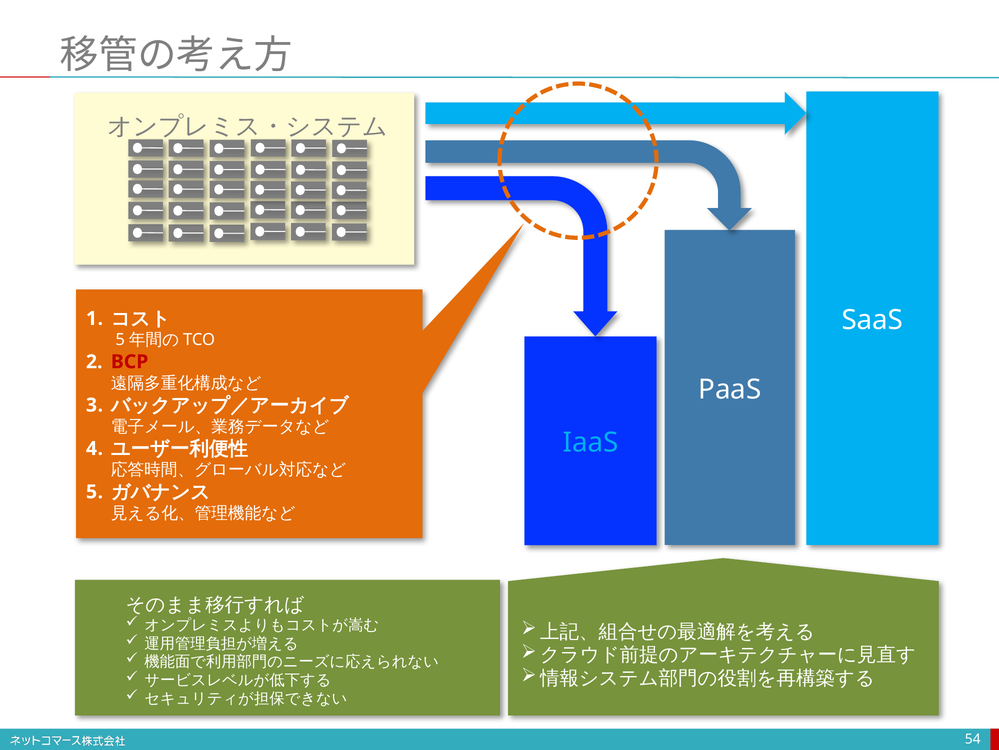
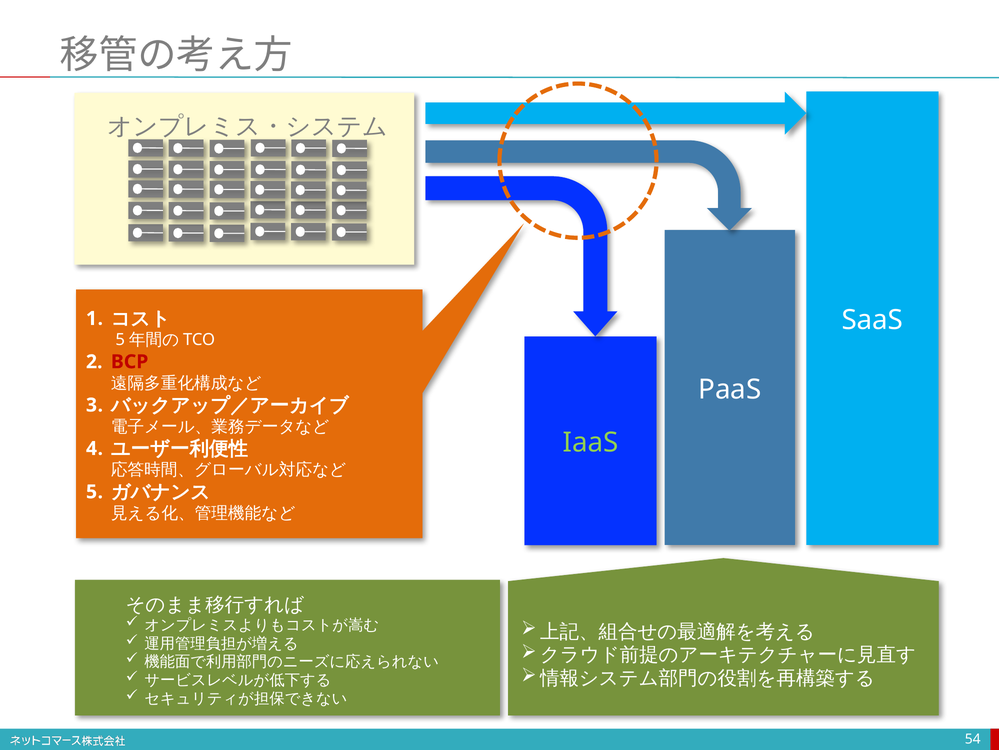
IaaS colour: light blue -> light green (590, 442)
